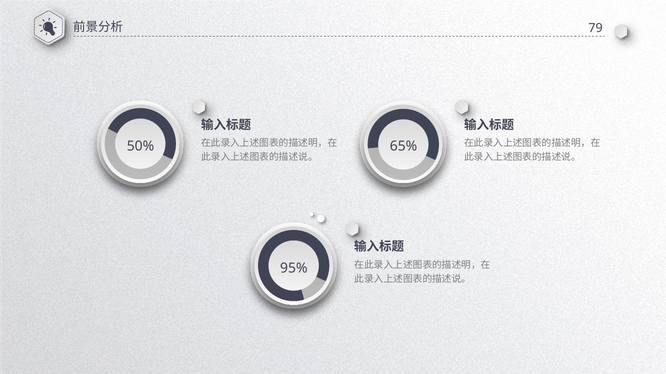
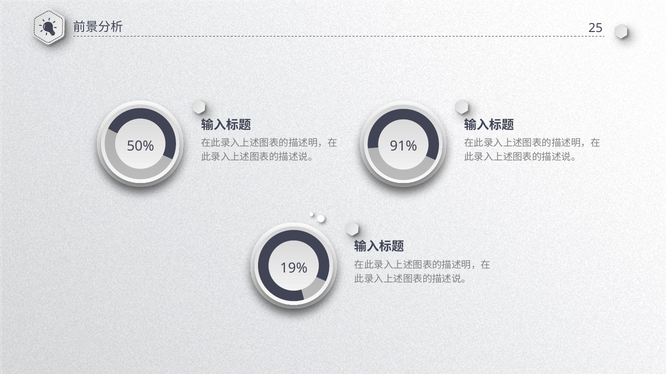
79: 79 -> 25 (596, 28)
65%: 65% -> 91% (404, 146)
95%: 95% -> 19% (294, 268)
